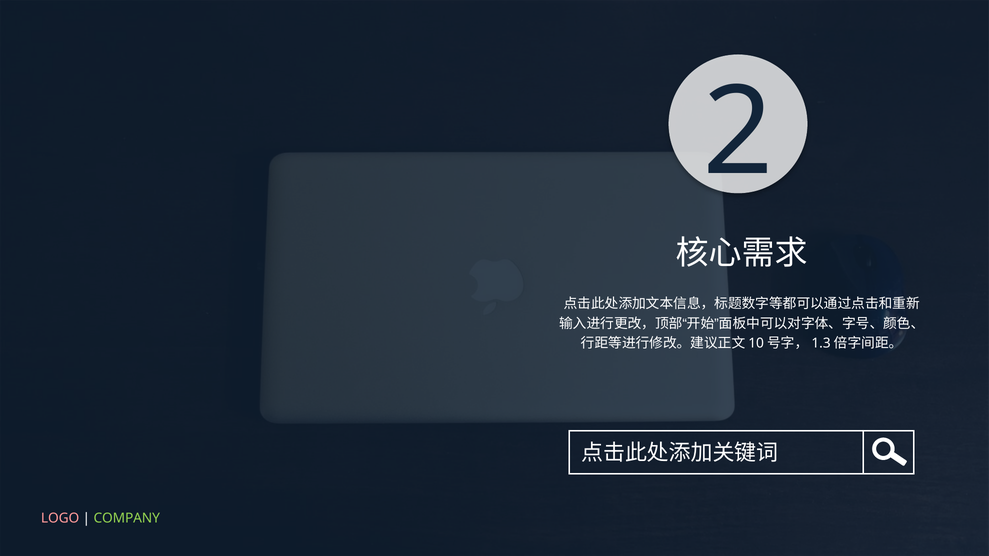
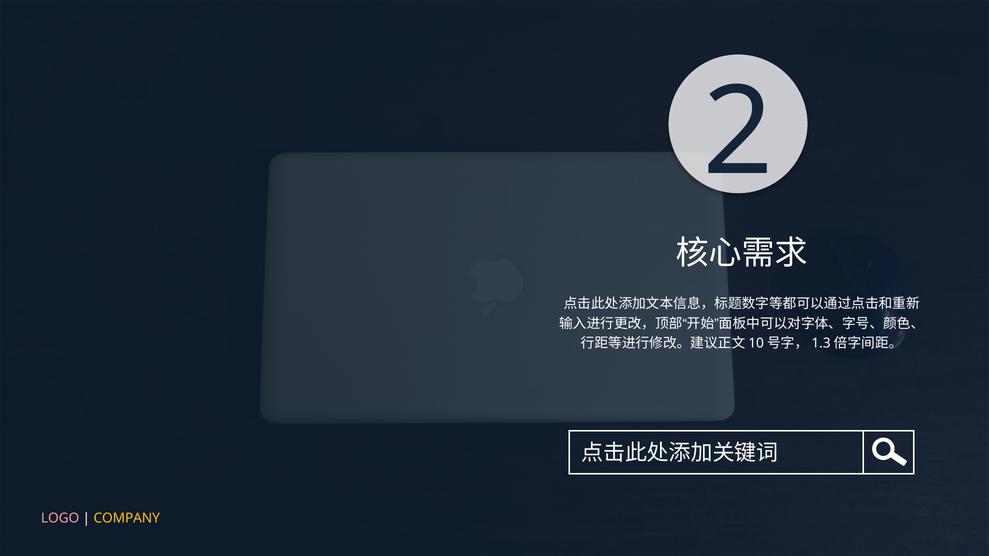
COMPANY colour: light green -> yellow (127, 519)
